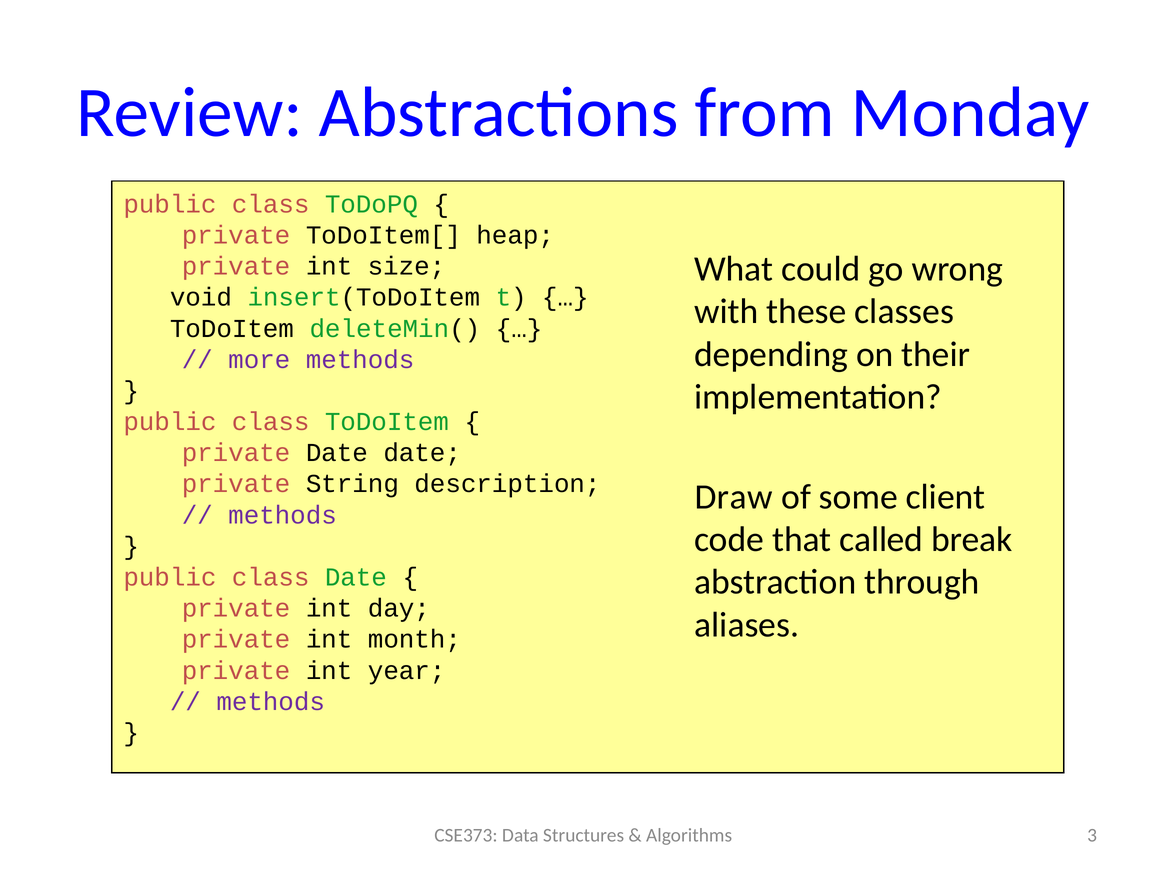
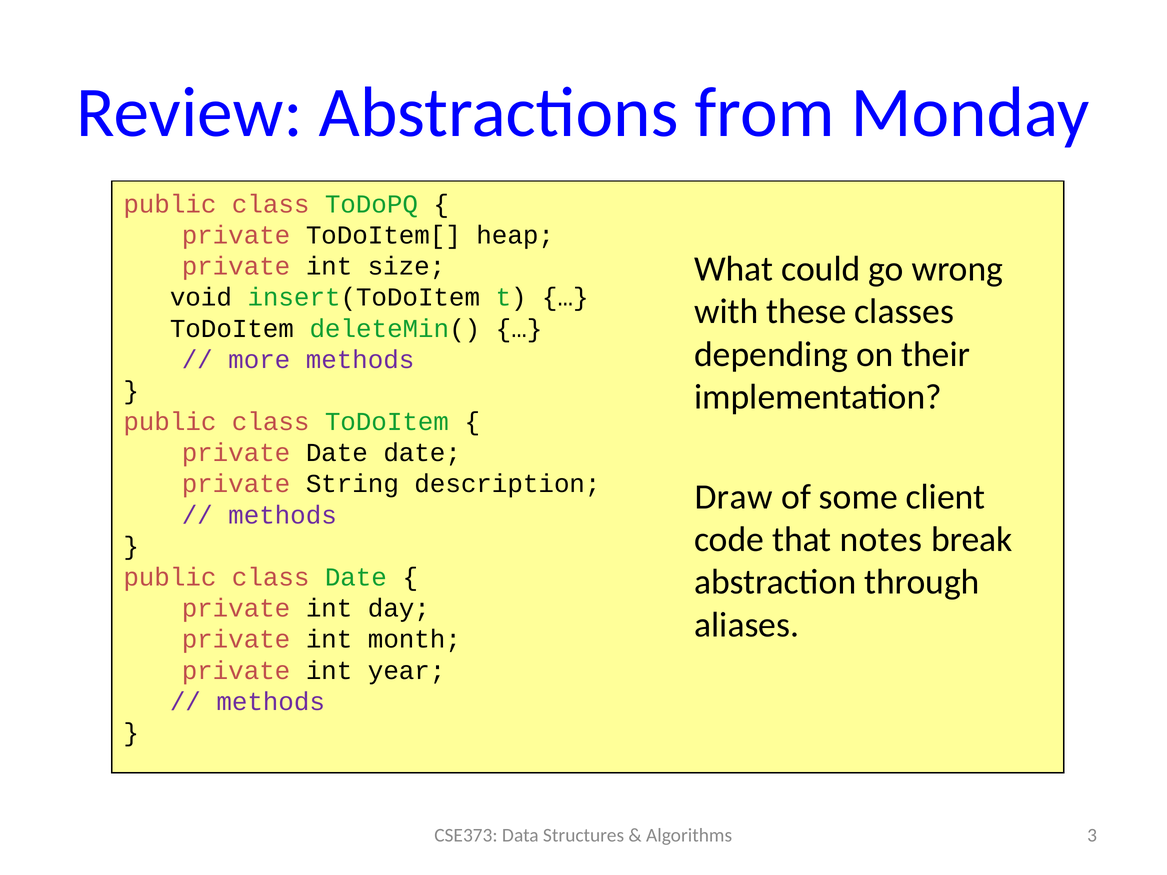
called: called -> notes (881, 540)
